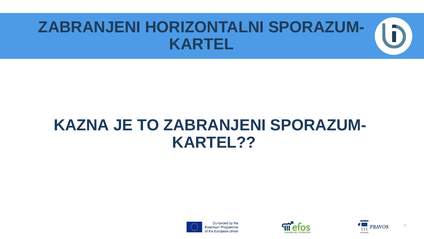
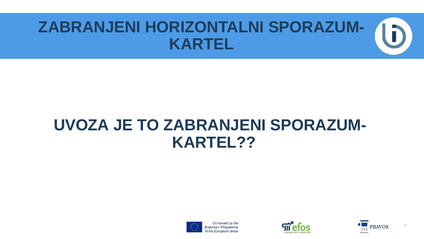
KAZNA: KAZNA -> UVOZA (81, 125)
